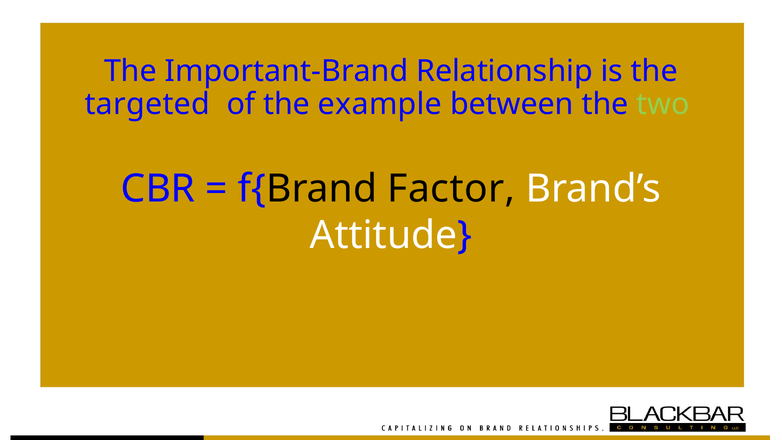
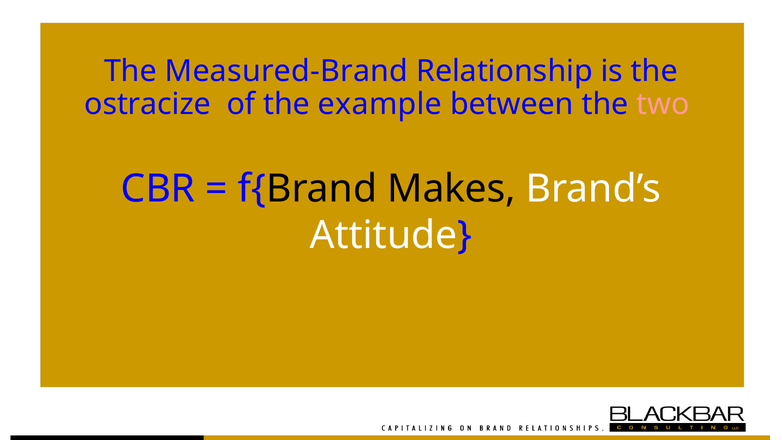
Important-Brand: Important-Brand -> Measured-Brand (286, 71)
targeted: targeted -> ostracize (148, 104)
two colour: light green -> pink (663, 104)
Factor: Factor -> Makes (452, 189)
